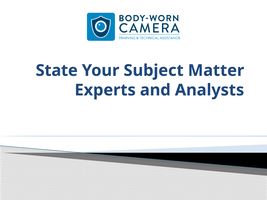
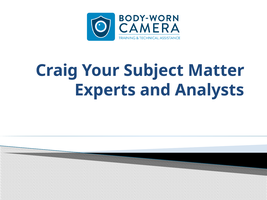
State: State -> Craig (57, 71)
